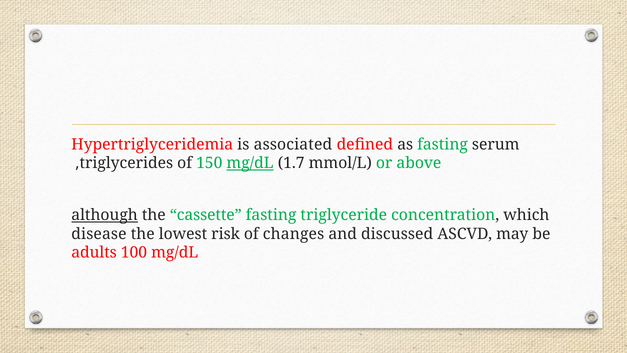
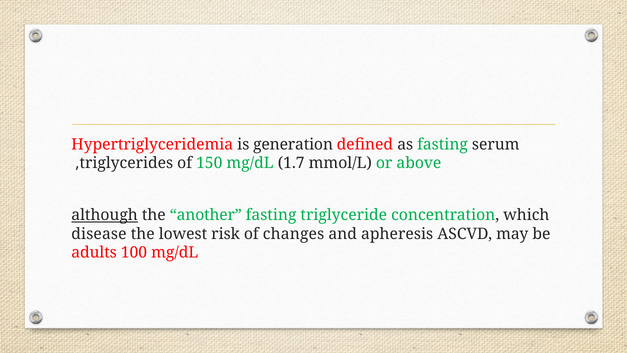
associated: associated -> generation (293, 144)
mg/dL underline: present -> none (250, 163)
cassette: cassette -> another (206, 215)
discussed: discussed -> apheresis (397, 234)
